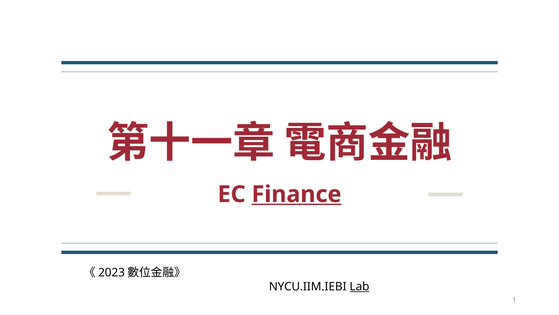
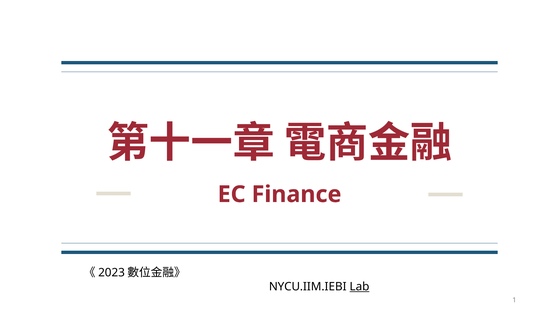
Finance underline: present -> none (296, 194)
